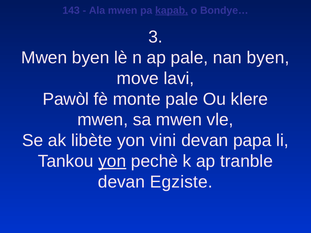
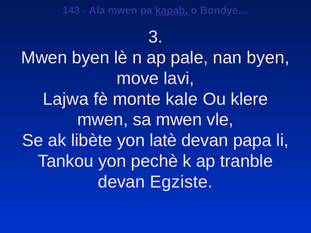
Pawòl: Pawòl -> Lajwa (66, 99)
monte pale: pale -> kale (182, 99)
vini: vini -> latè (163, 141)
yon underline: present -> none (112, 161)
